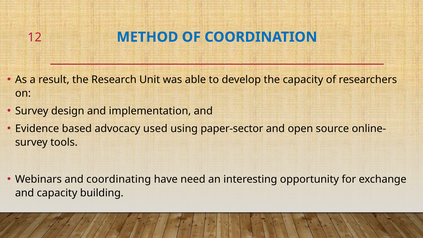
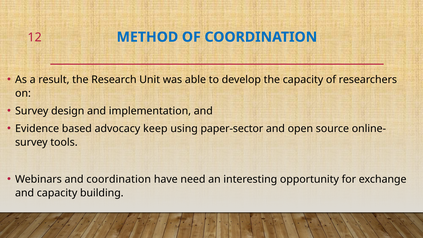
used: used -> keep (155, 129)
and coordinating: coordinating -> coordination (119, 179)
